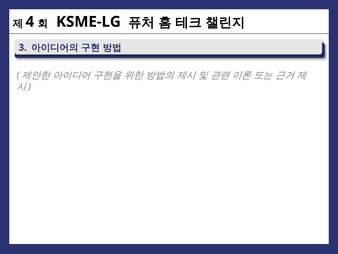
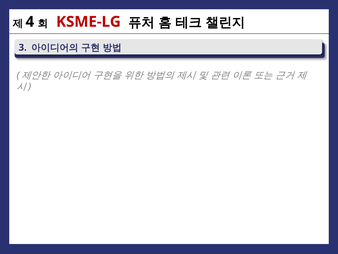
KSME-LG colour: black -> red (88, 22)
